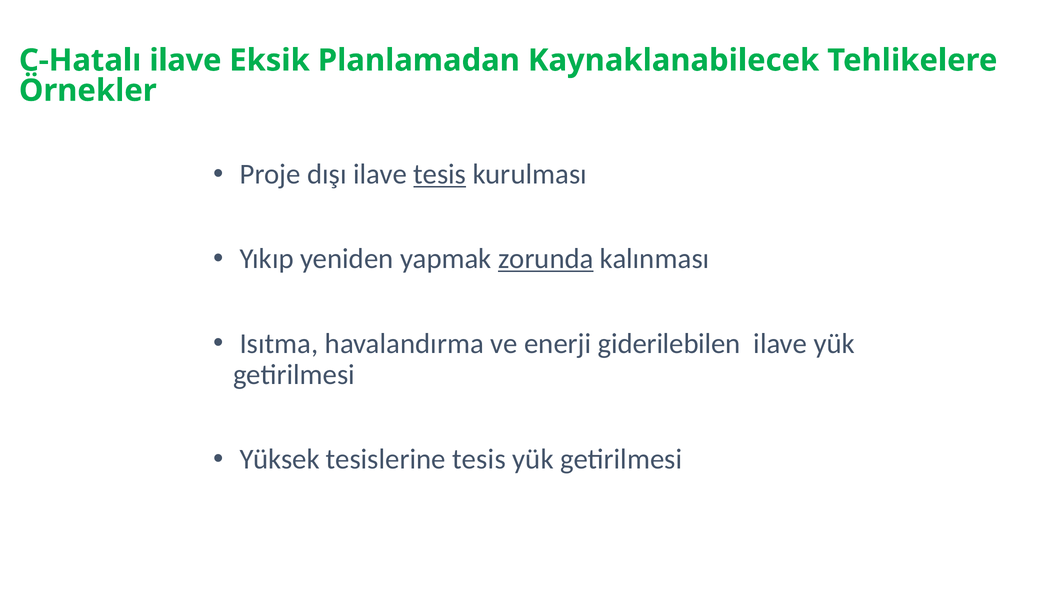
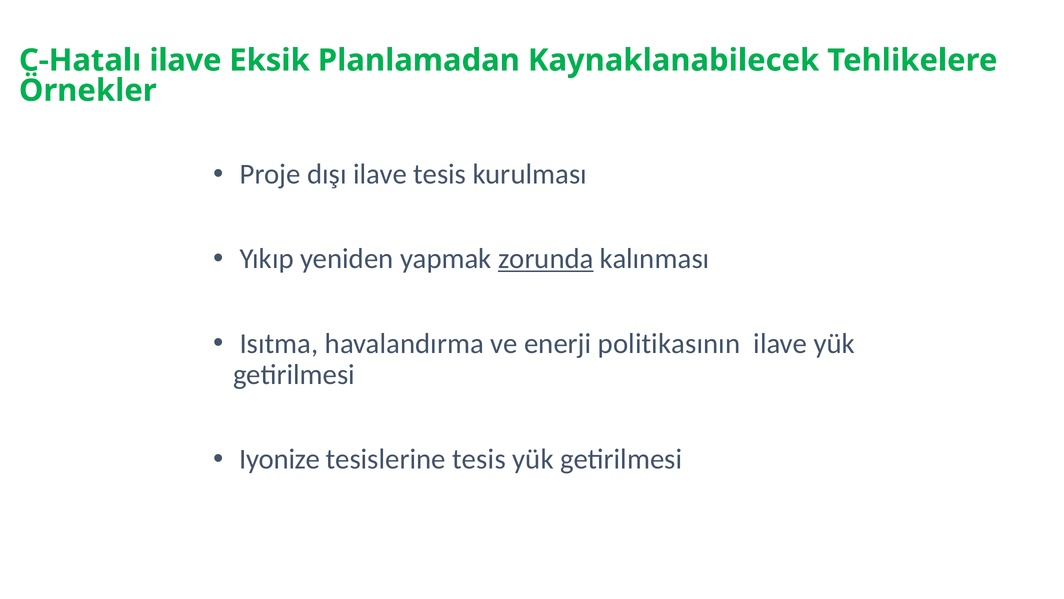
tesis underline: present -> none (440, 174)
giderilebilen: giderilebilen -> politikasının (669, 343)
Yüksek: Yüksek -> Iyonize (280, 459)
